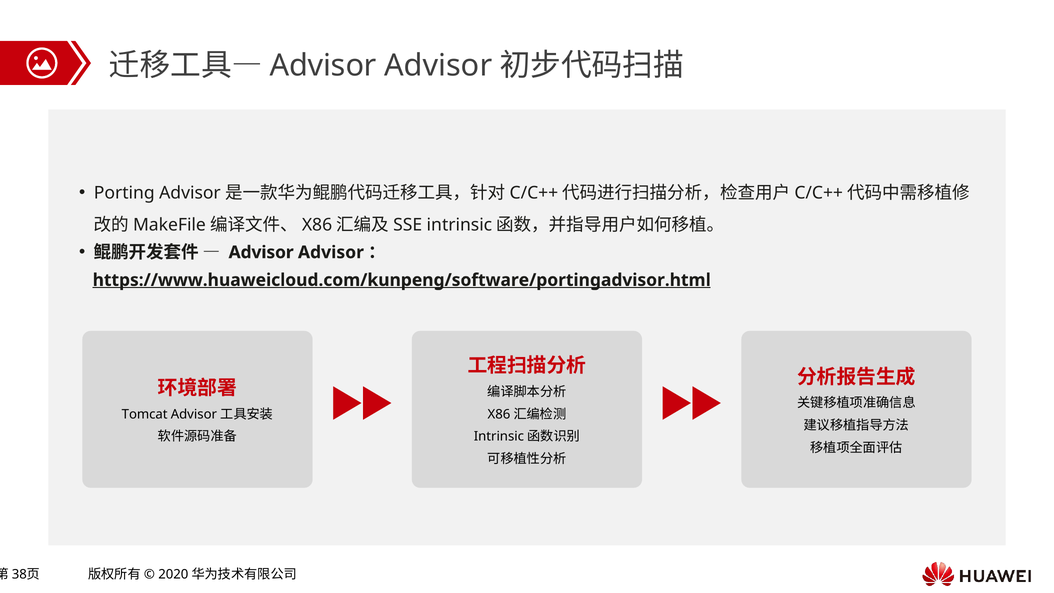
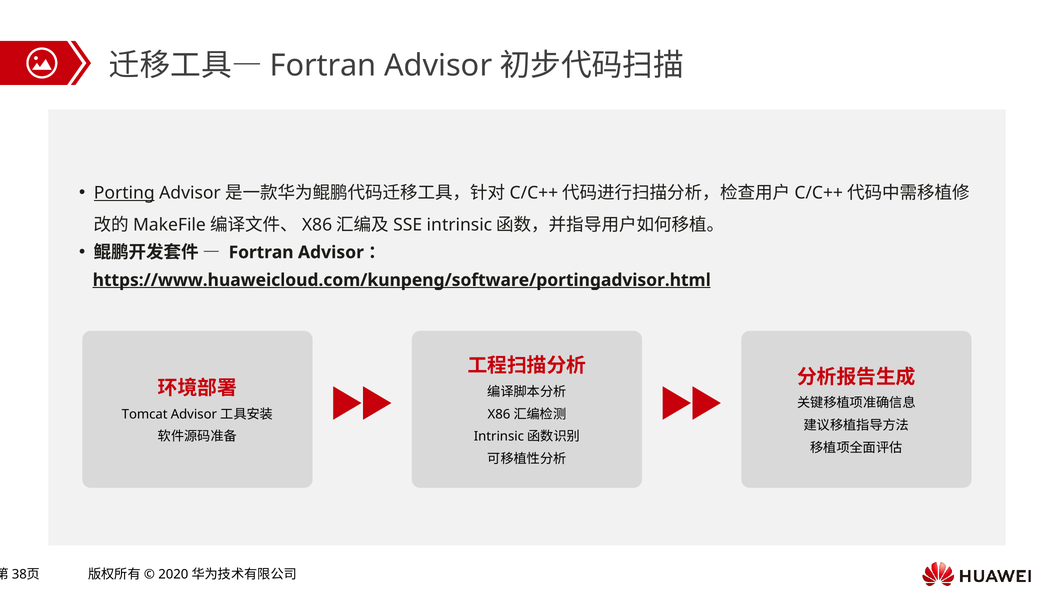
Advisor: Advisor -> Fortran (323, 66)
Porting underline: none -> present (124, 193)
Advisor: Advisor -> Fortran (261, 252)
